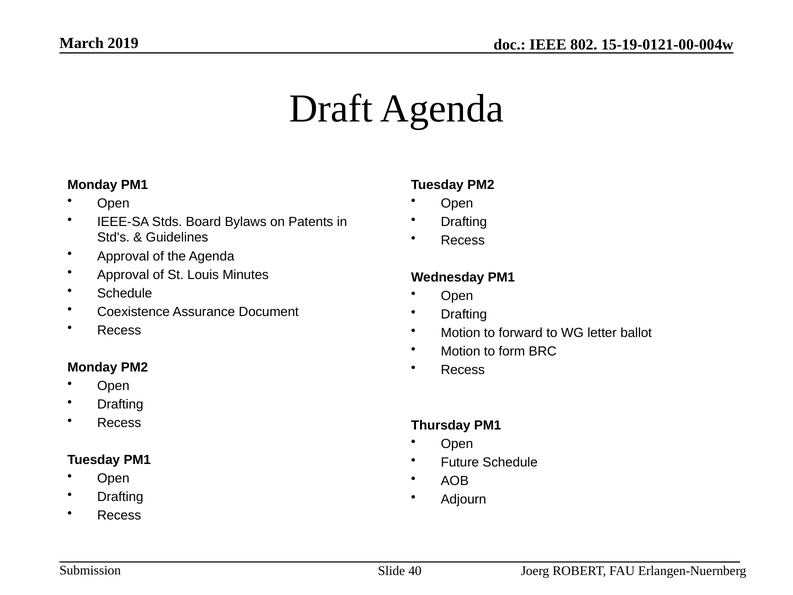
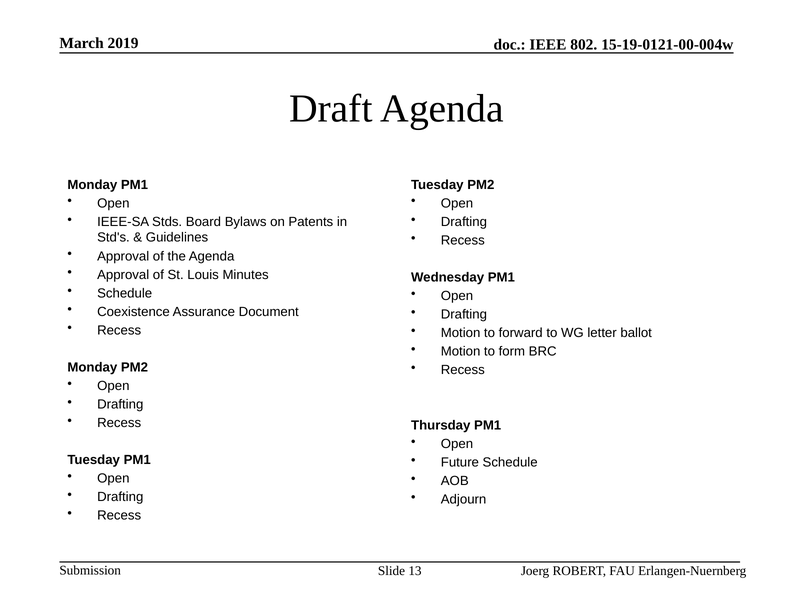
40: 40 -> 13 (415, 570)
